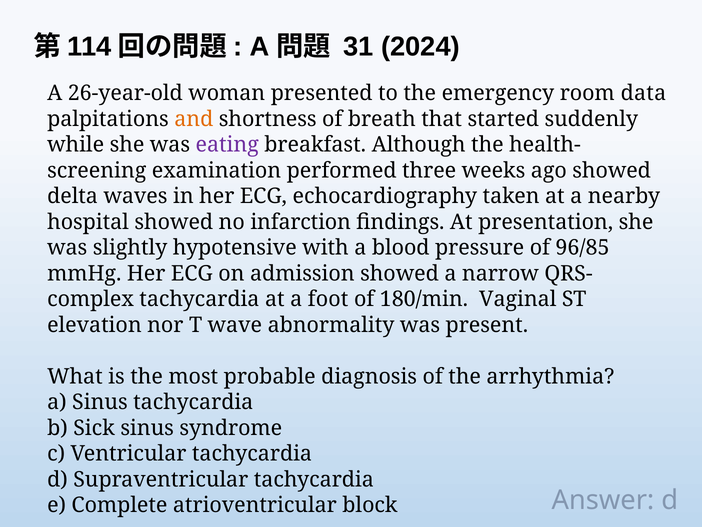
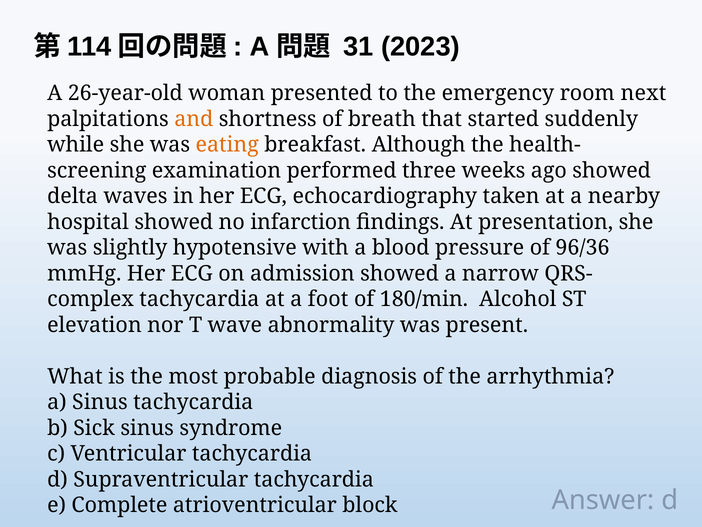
2024: 2024 -> 2023 (420, 47)
data: data -> next (643, 93)
eating colour: purple -> orange (227, 145)
96/85: 96/85 -> 96/36 (582, 247)
Vaginal: Vaginal -> Alcohol (518, 299)
